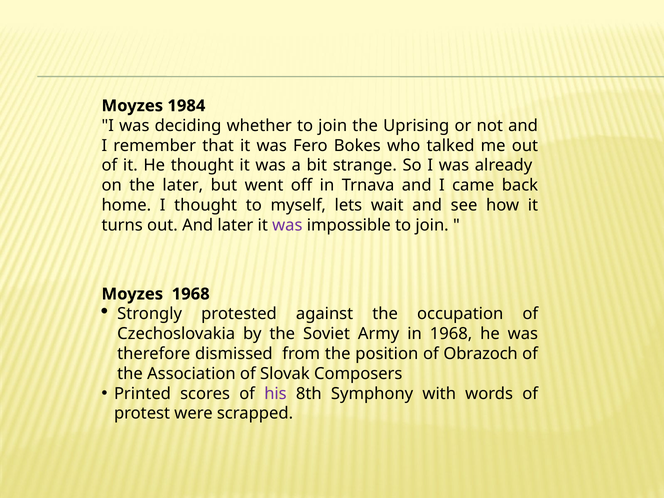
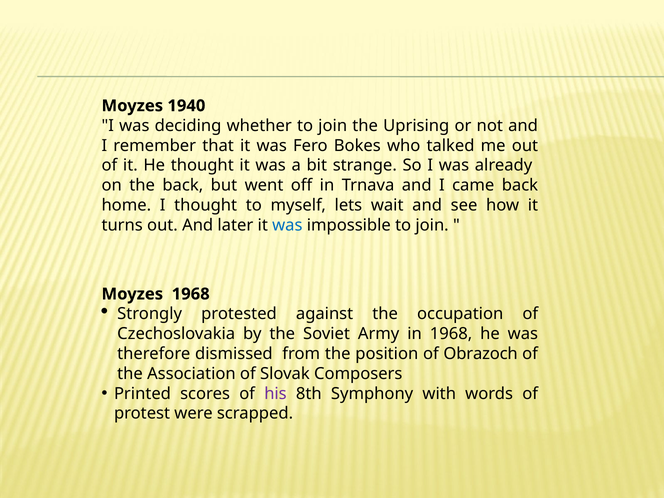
1984: 1984 -> 1940 (186, 106)
the later: later -> back (183, 185)
was colour: purple -> blue (287, 225)
